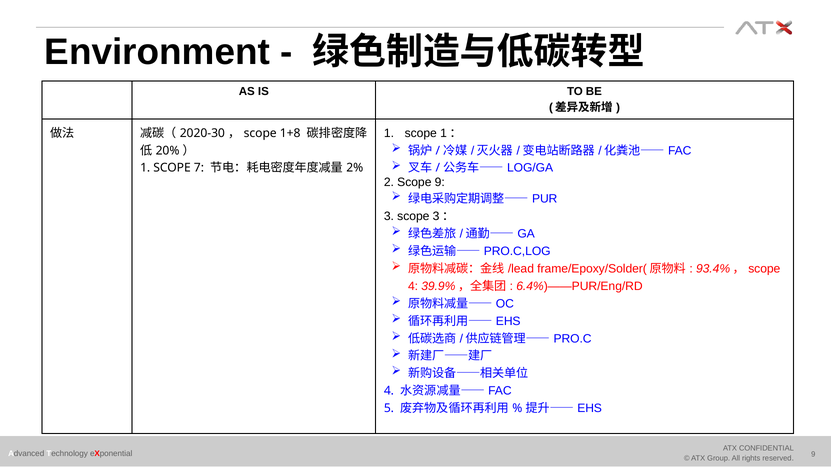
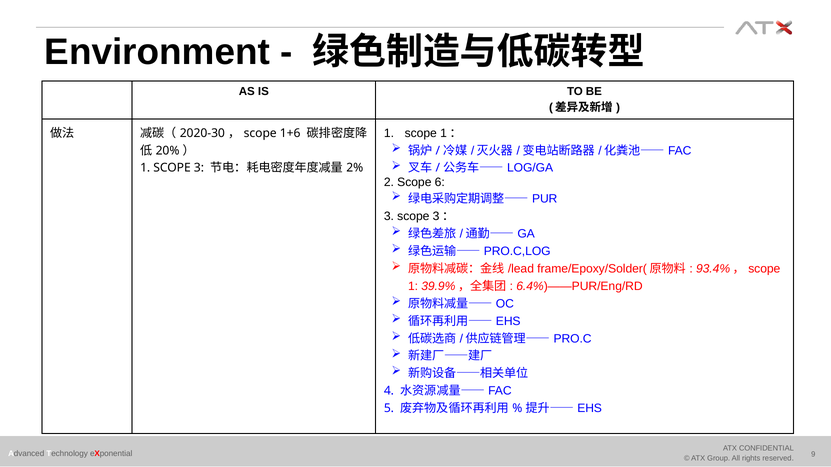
1+8: 1+8 -> 1+6 (290, 133)
SCOPE 7: 7 -> 3 (199, 168)
Scope 9: 9 -> 6 (440, 183)
4: 4 -> 1 (413, 286)
